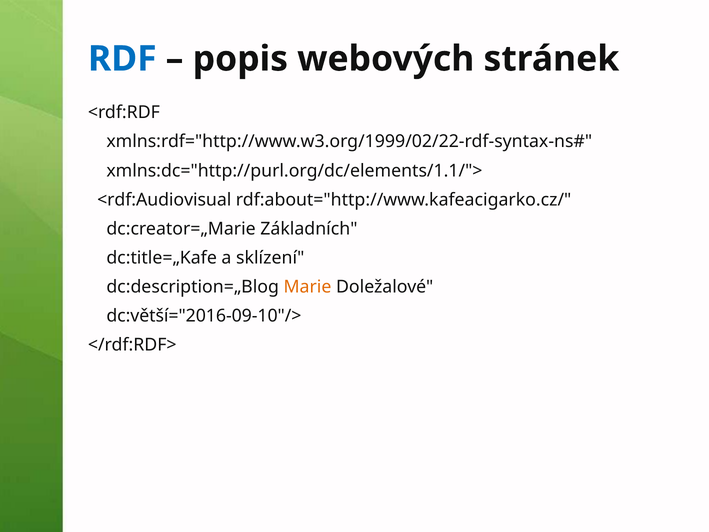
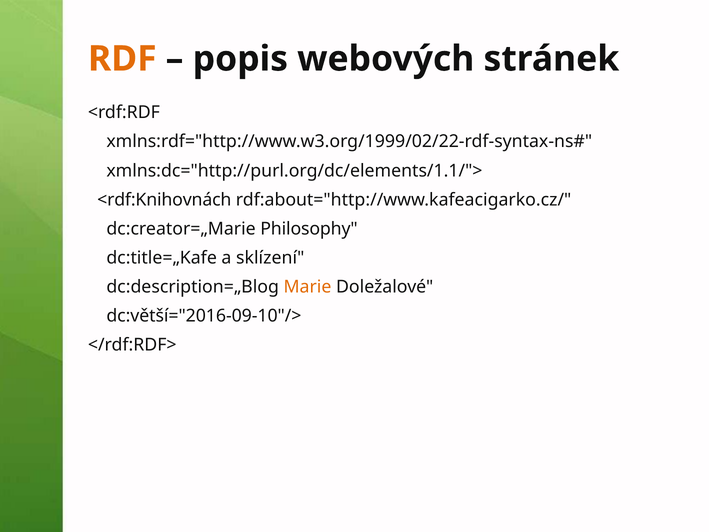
RDF colour: blue -> orange (122, 59)
<rdf:Audiovisual: <rdf:Audiovisual -> <rdf:Knihovnách (164, 200)
Základních: Základních -> Philosophy (309, 229)
